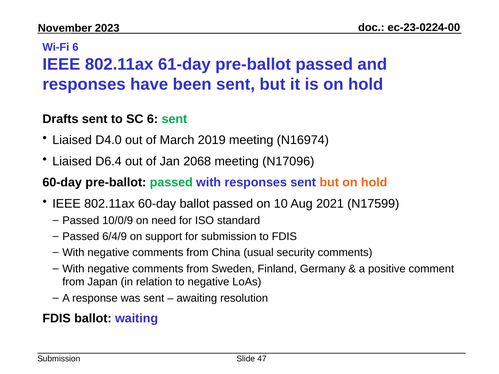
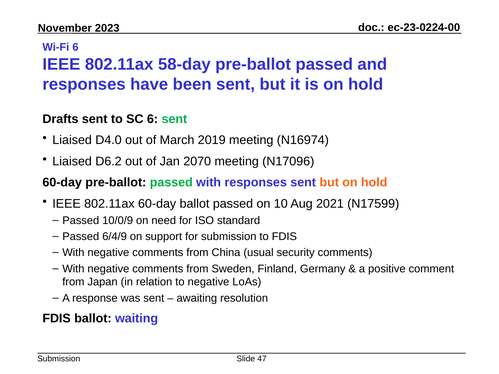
61-day: 61-day -> 58-day (184, 64)
D6.4: D6.4 -> D6.2 (109, 161)
2068: 2068 -> 2070 (197, 161)
